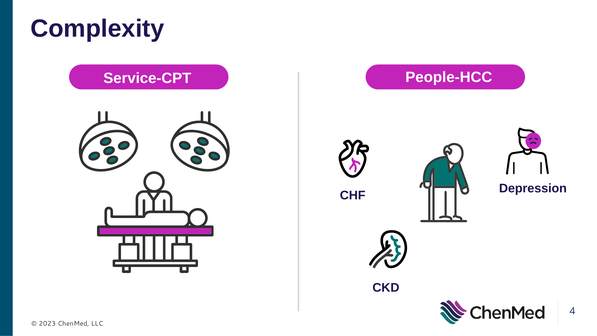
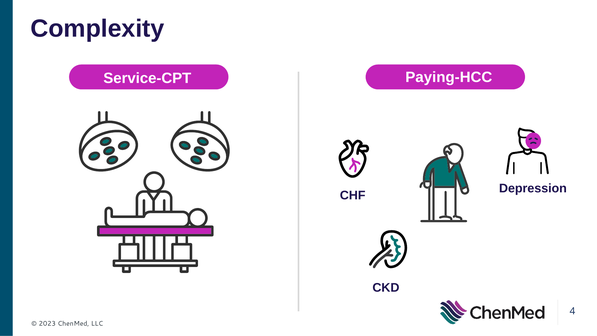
People-HCC: People-HCC -> Paying-HCC (449, 77)
